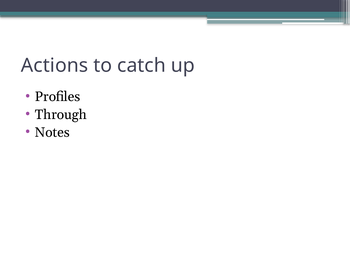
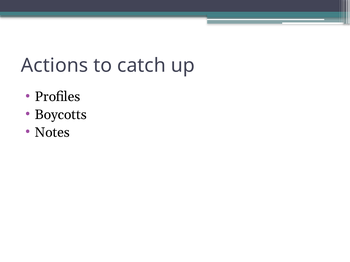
Through: Through -> Boycotts (61, 115)
